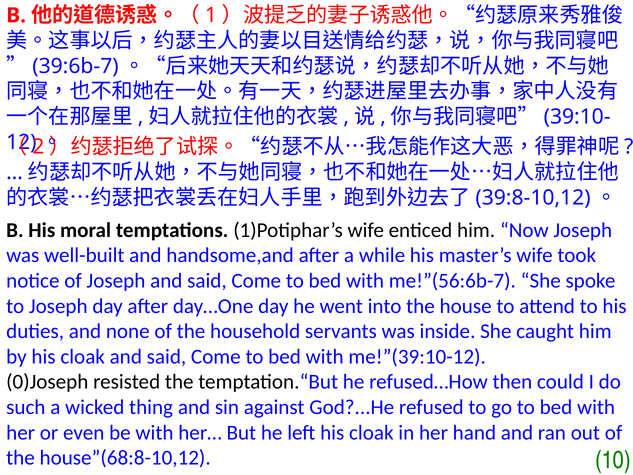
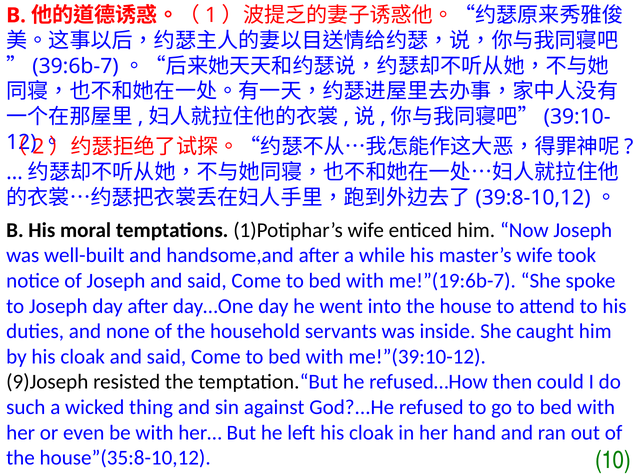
me!”(56:6b-7: me!”(56:6b-7 -> me!”(19:6b-7 (452, 281)
0)Joseph: 0)Joseph -> 9)Joseph (47, 382)
house”(68:8-10,12: house”(68:8-10,12 -> house”(35:8-10,12 (125, 458)
